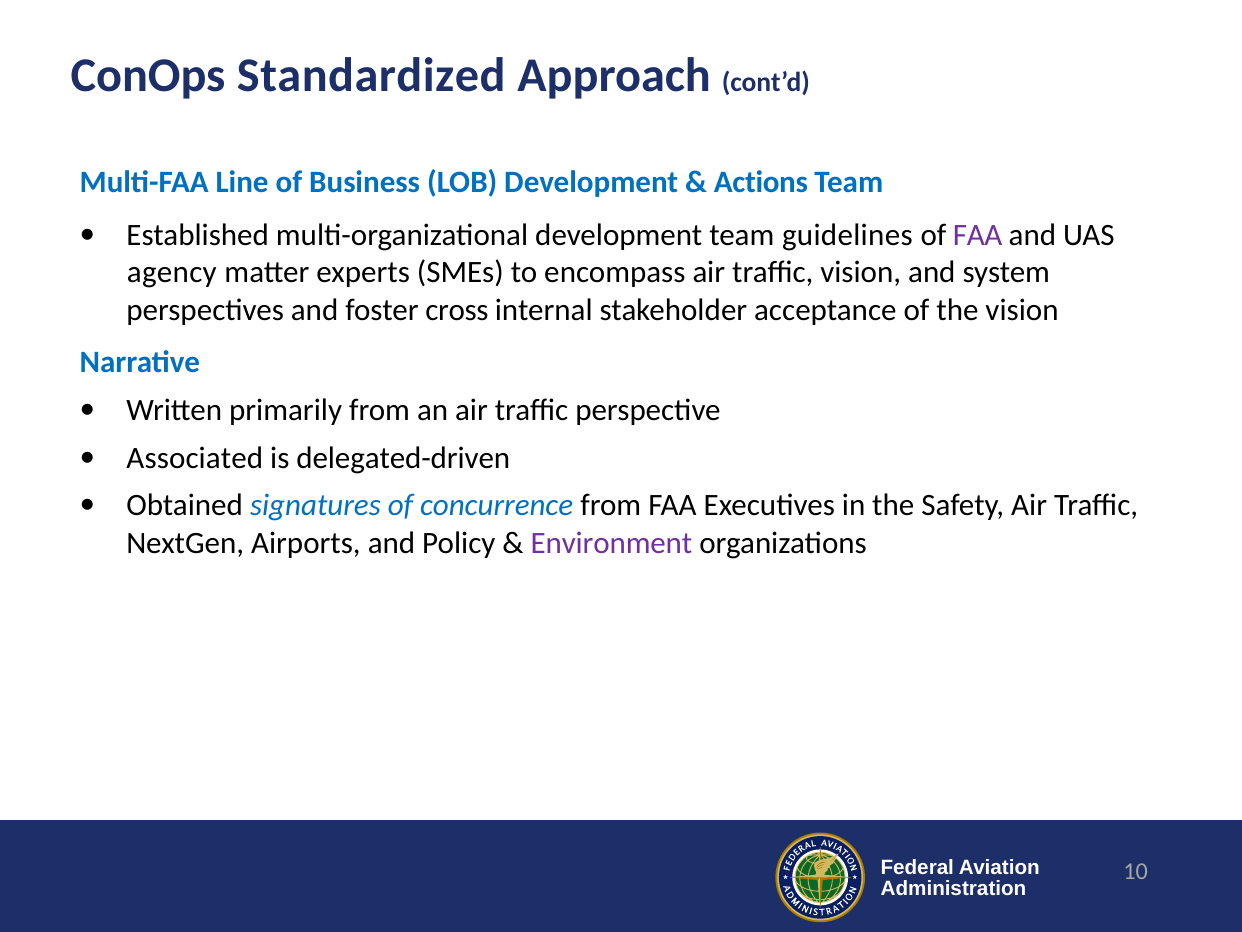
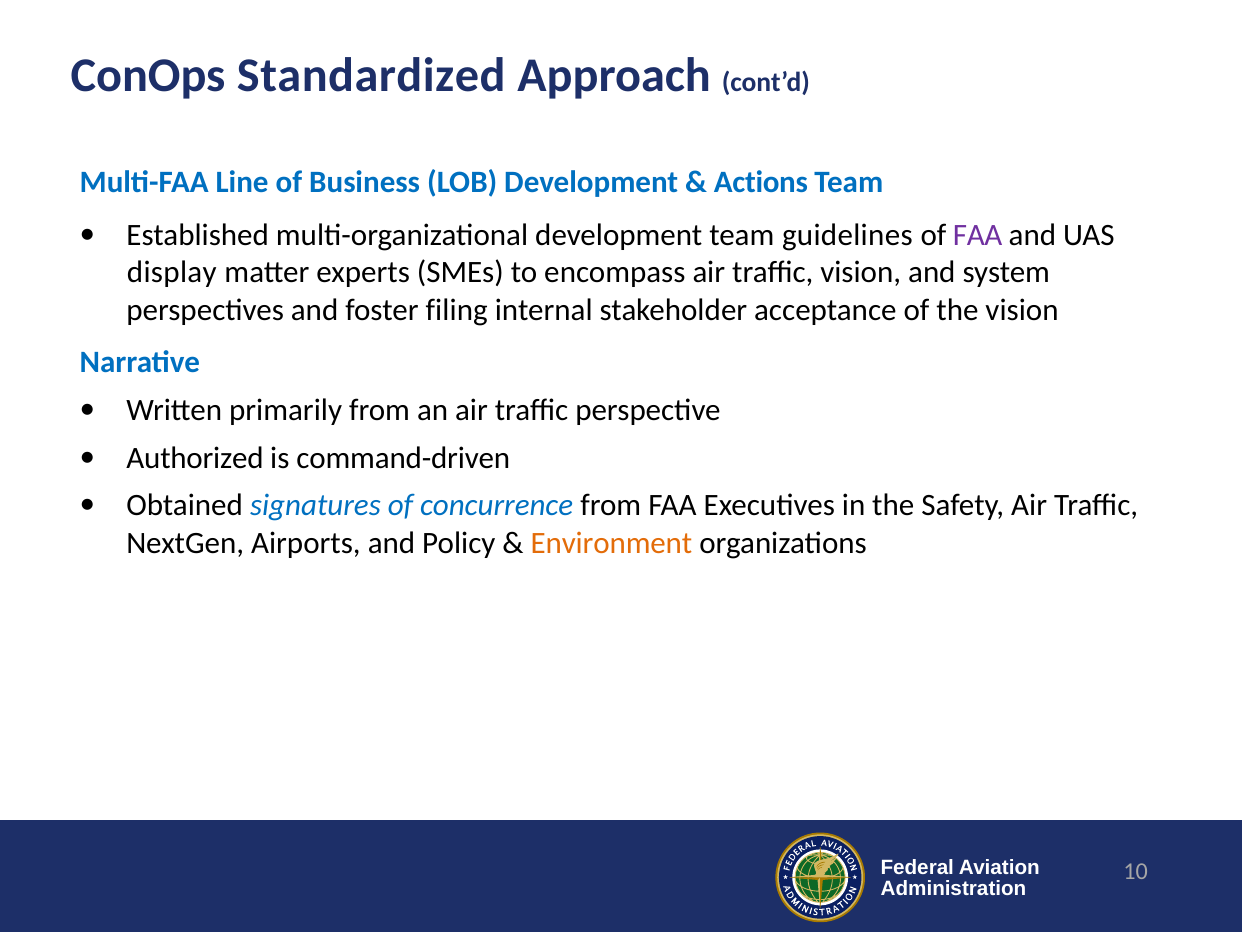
agency: agency -> display (172, 272)
cross: cross -> filing (457, 310)
Associated: Associated -> Authorized (195, 458)
delegated-driven: delegated-driven -> command-driven (403, 458)
Environment colour: purple -> orange (611, 543)
